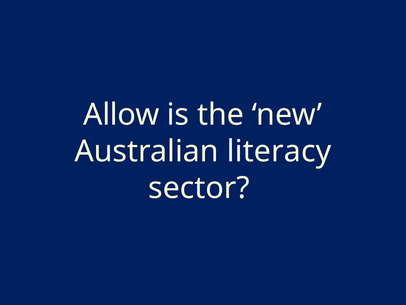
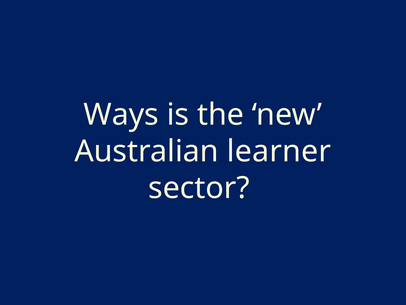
Allow: Allow -> Ways (121, 115)
literacy: literacy -> learner (279, 151)
